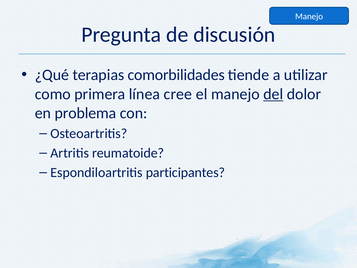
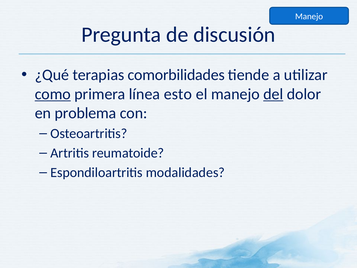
como underline: none -> present (53, 94)
cree: cree -> esto (178, 94)
participantes: participantes -> modalidades (185, 172)
